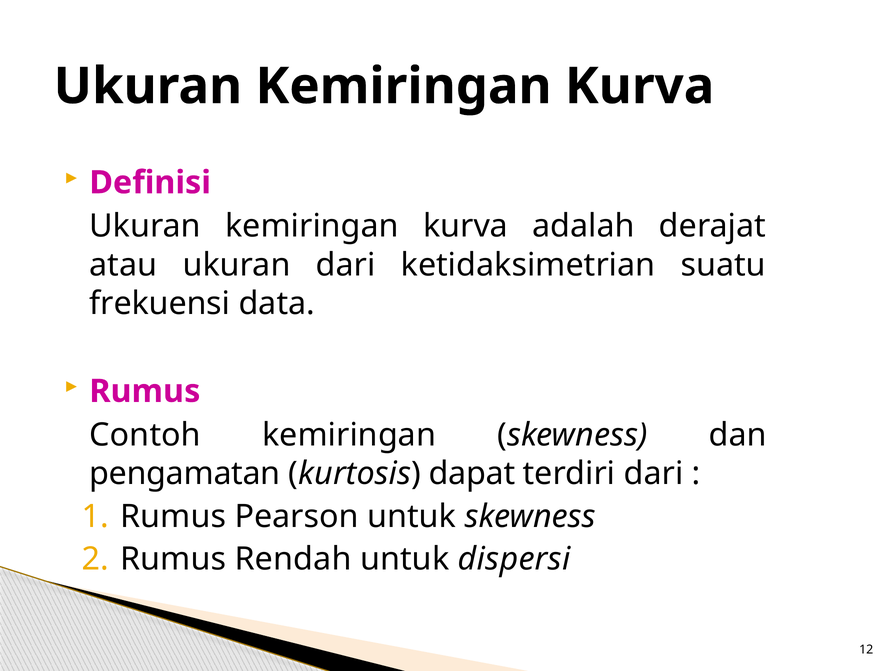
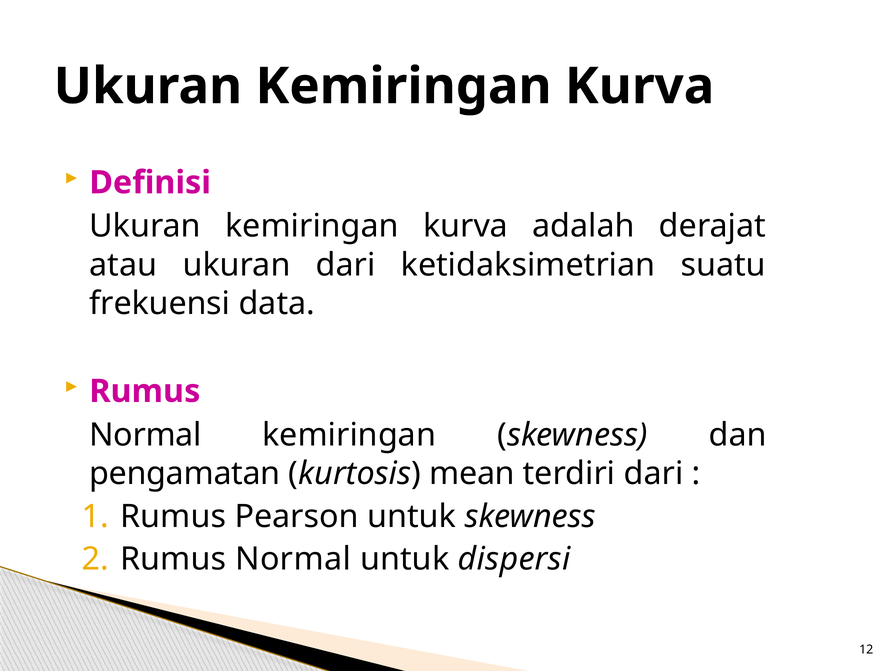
Contoh: Contoh -> Normal (145, 435)
dapat: dapat -> mean (472, 474)
Rendah: Rendah -> Normal (293, 559)
